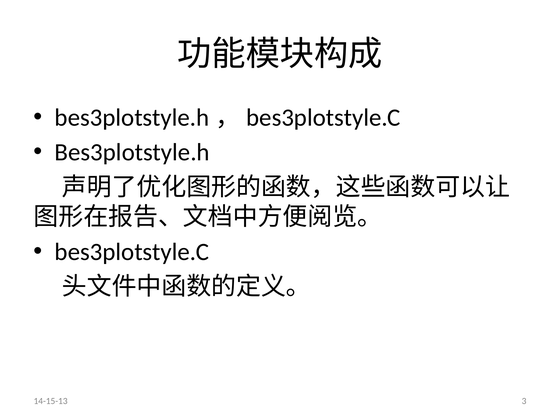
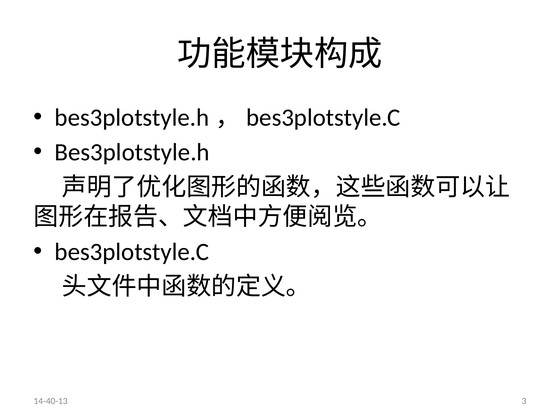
14-15-13: 14-15-13 -> 14-40-13 (51, 401)
